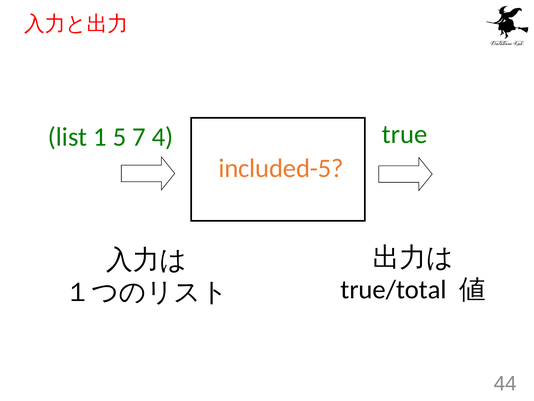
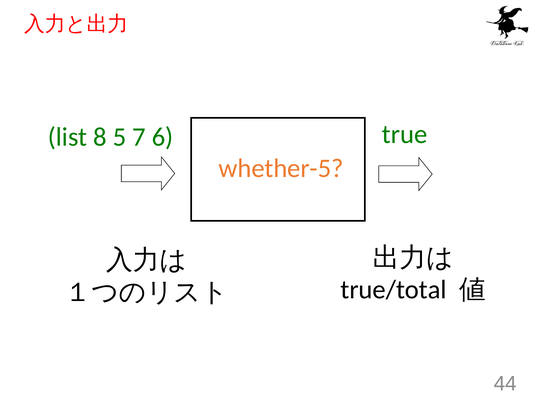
1: 1 -> 8 (100, 137)
4: 4 -> 6 (163, 137)
included-5: included-5 -> whether-5 (281, 168)
